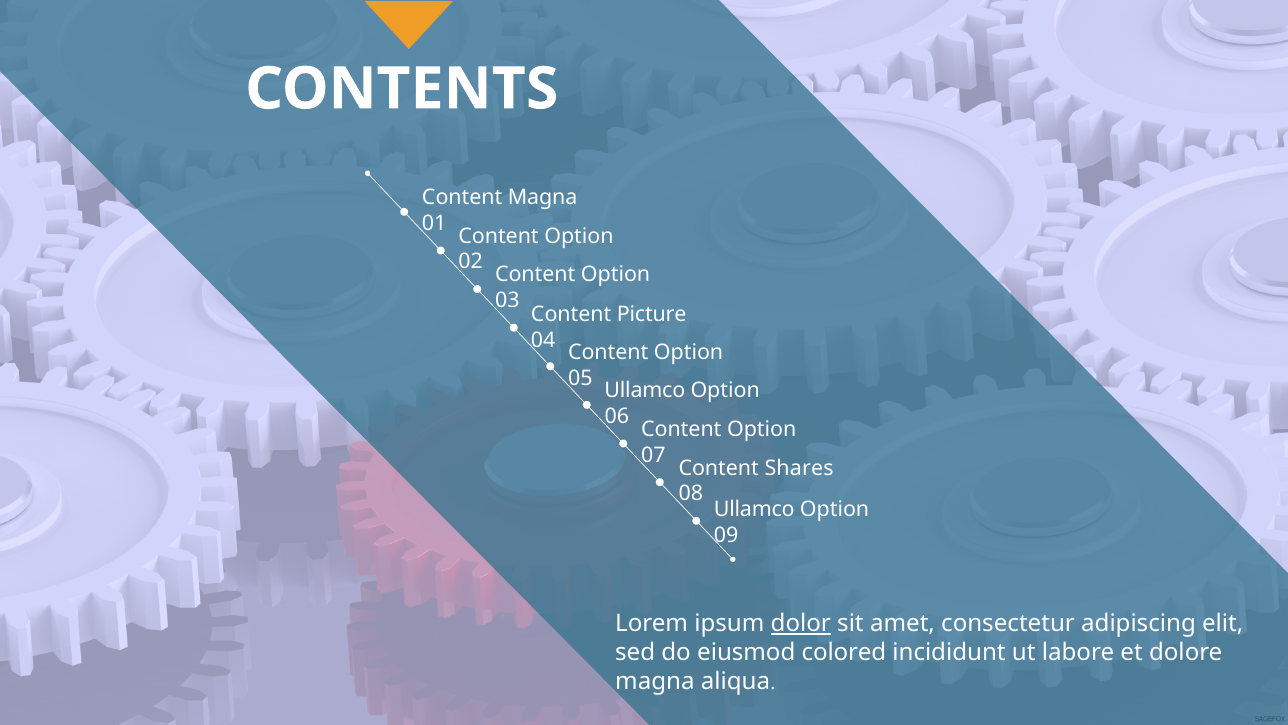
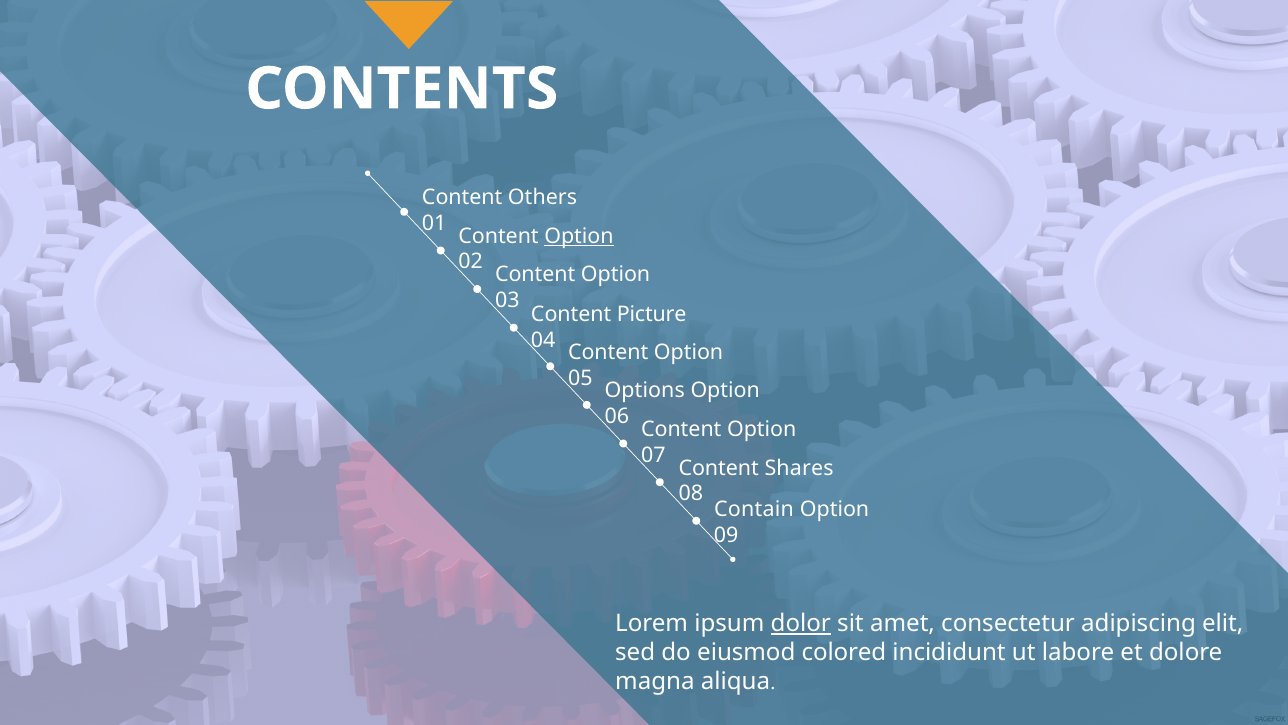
Content Magna: Magna -> Others (543, 198)
Option underline: none -> present (579, 236)
Ullamco: Ullamco -> Options (645, 390)
Ullamco: Ullamco -> Contain (754, 509)
